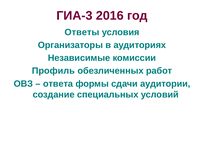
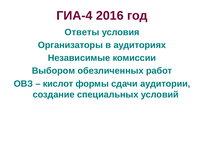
ГИА-3: ГИА-3 -> ГИА-4 (74, 16)
Профиль: Профиль -> Выбором (53, 71)
ответа: ответа -> кислот (58, 84)
